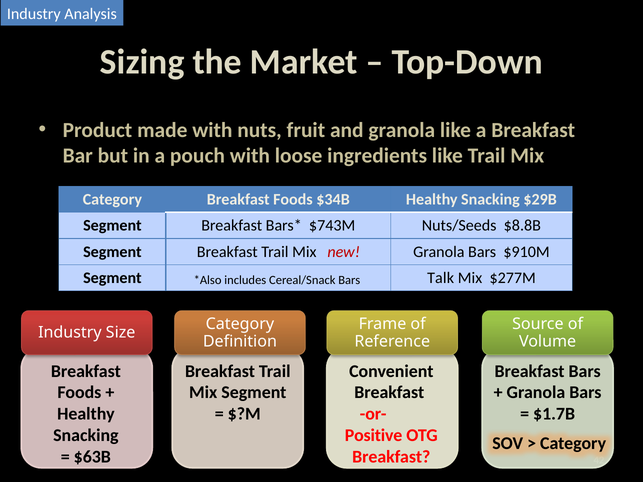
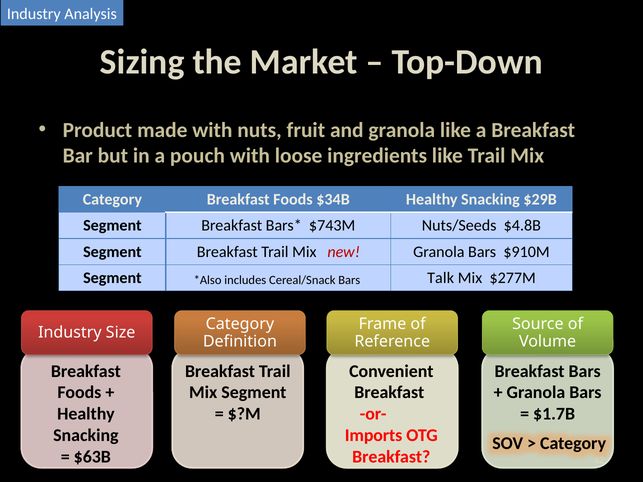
$8.8B: $8.8B -> $4.8B (522, 226)
Positive: Positive -> Imports (374, 436)
